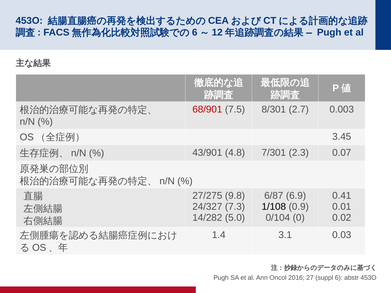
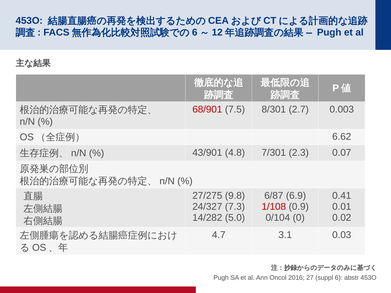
3.45: 3.45 -> 6.62 (342, 137)
1/108 colour: black -> red (274, 207)
1.4: 1.4 -> 4.7 (219, 235)
